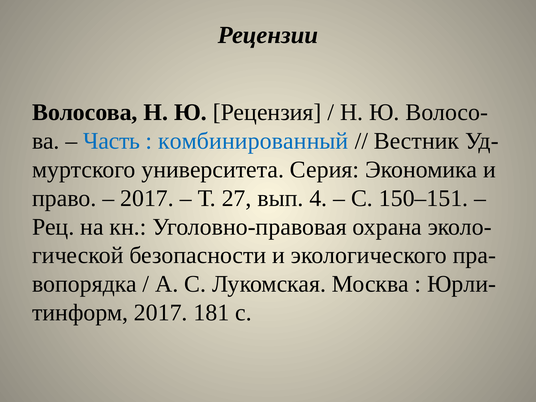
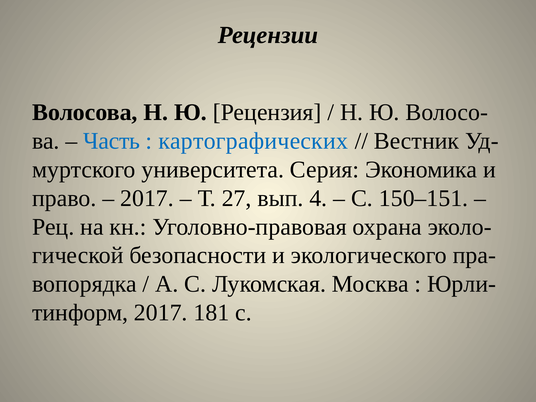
комбинированный: комбинированный -> картографических (253, 141)
